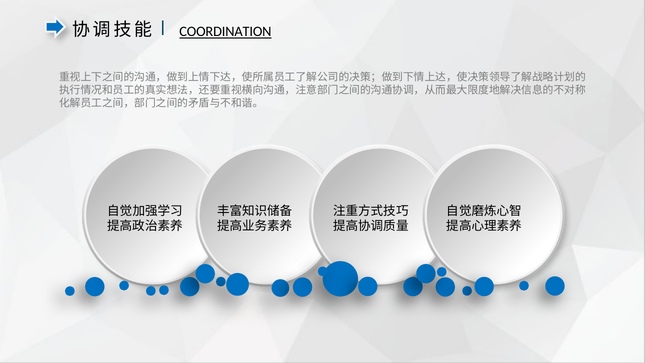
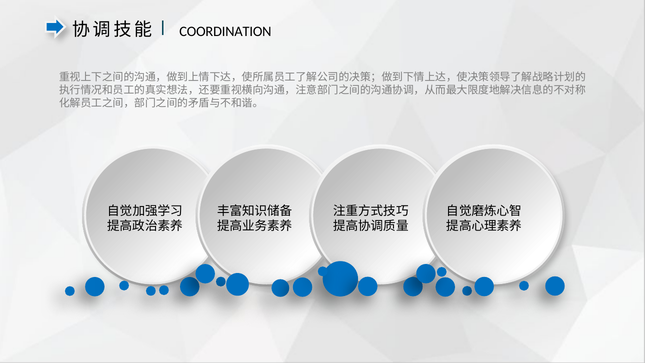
COORDINATION underline: present -> none (225, 32)
